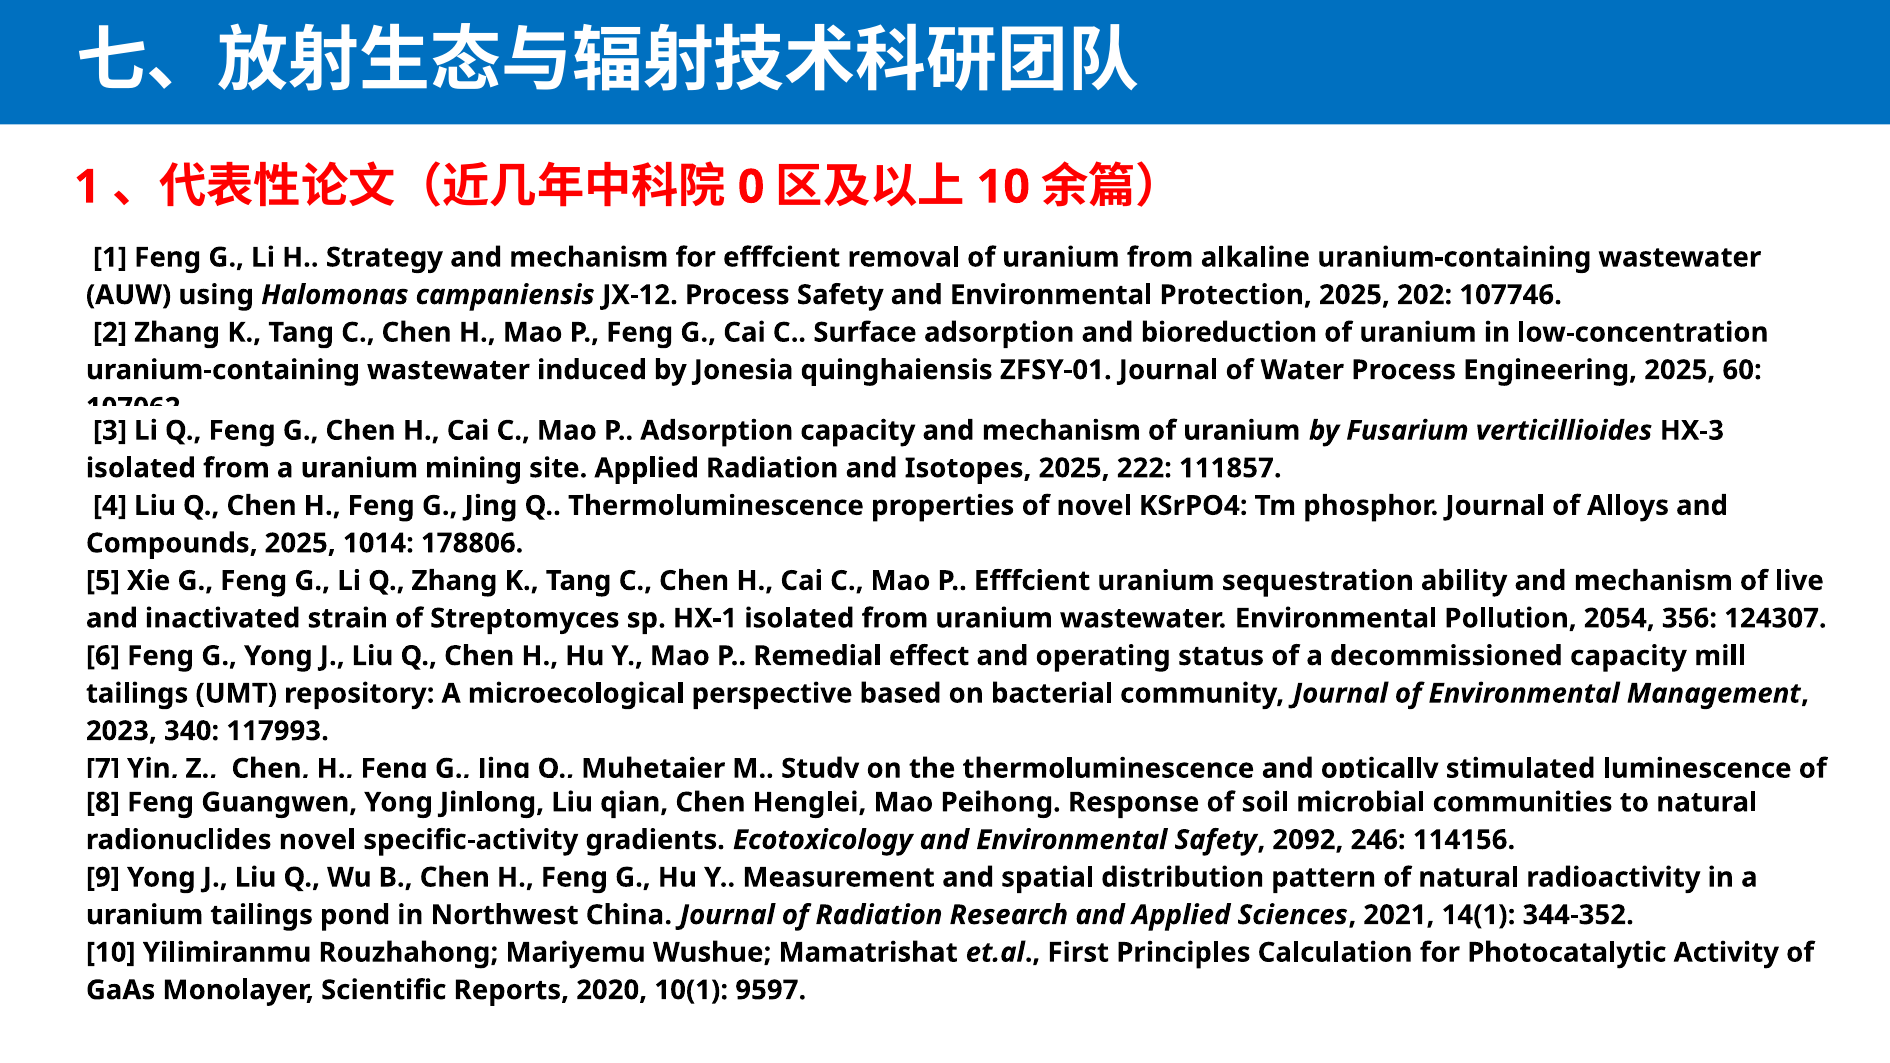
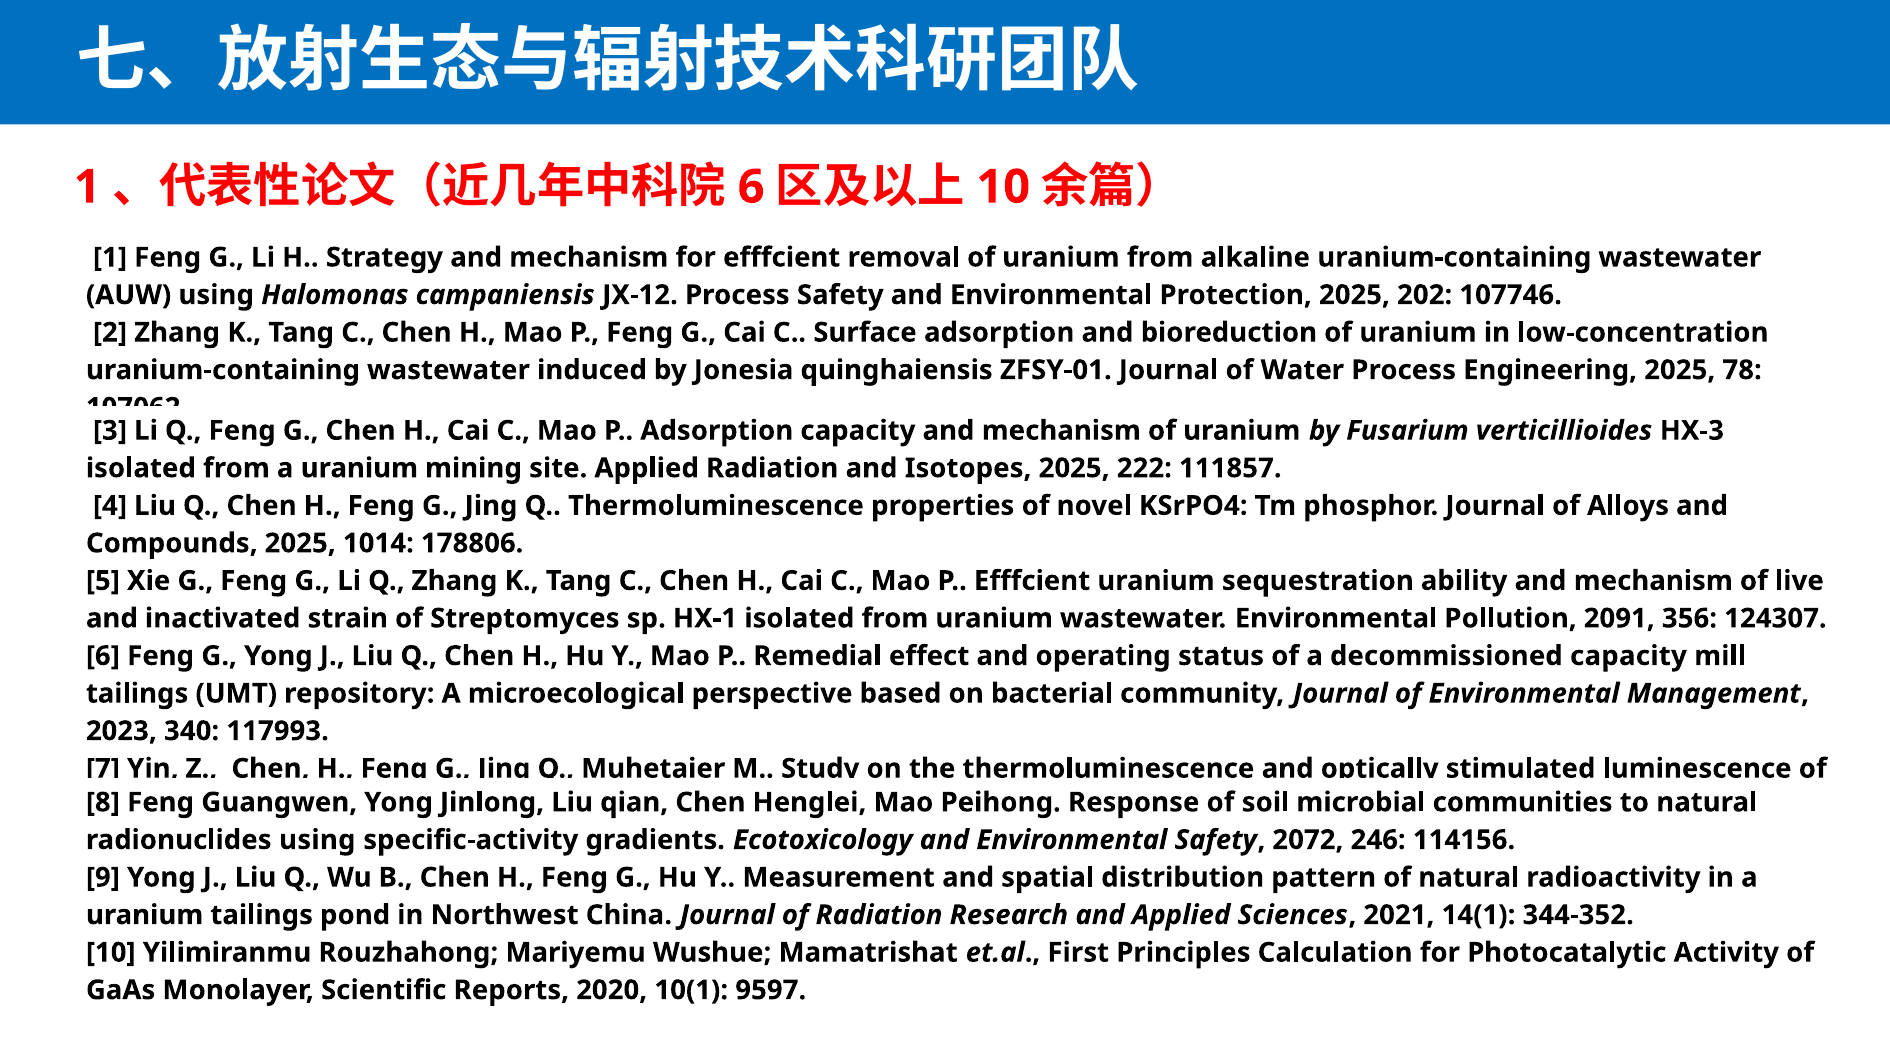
0: 0 -> 6 (751, 187)
60: 60 -> 78 (1742, 370)
2054: 2054 -> 2091 (1619, 618)
radionuclides novel: novel -> using (317, 840)
2092: 2092 -> 2072 (1308, 840)
